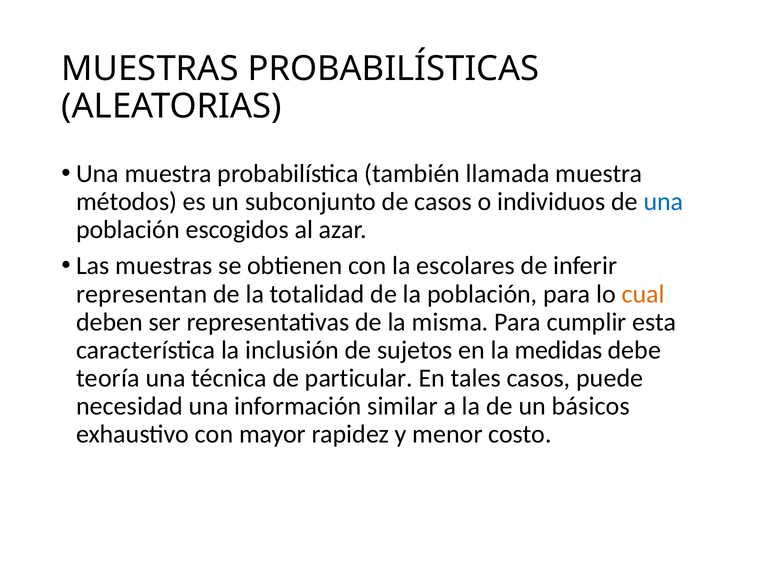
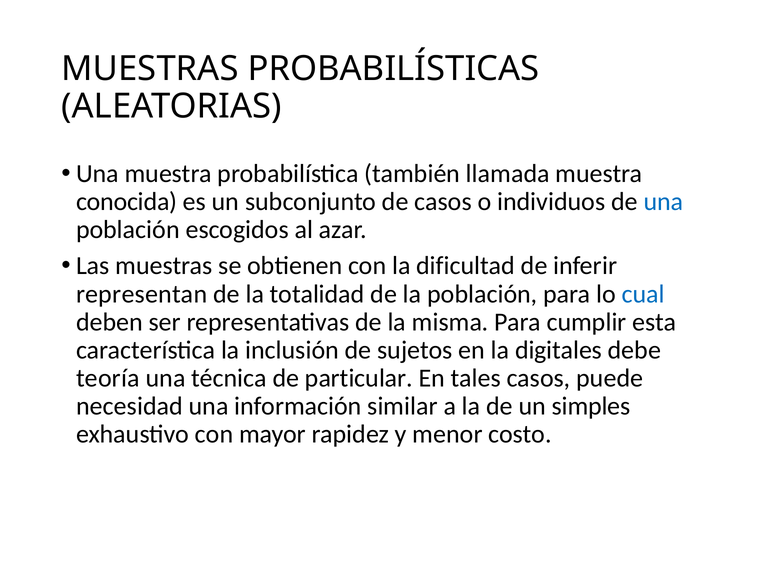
métodos: métodos -> conocida (127, 202)
escolares: escolares -> dificultad (466, 266)
cual colour: orange -> blue (643, 294)
medidas: medidas -> digitales (559, 350)
básicos: básicos -> simples (591, 406)
